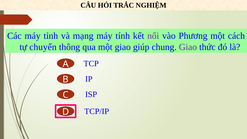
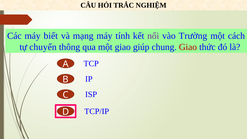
tỉnh: tỉnh -> biết (51, 36)
Phương: Phương -> Trường (193, 36)
Giao colour: purple -> red (188, 47)
